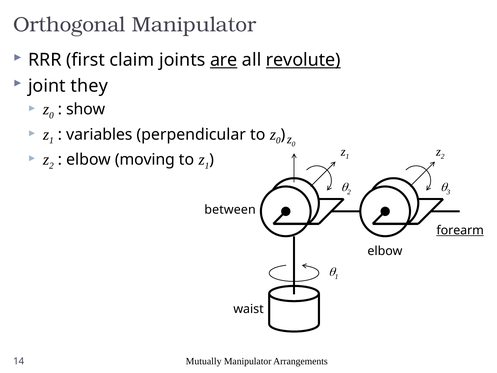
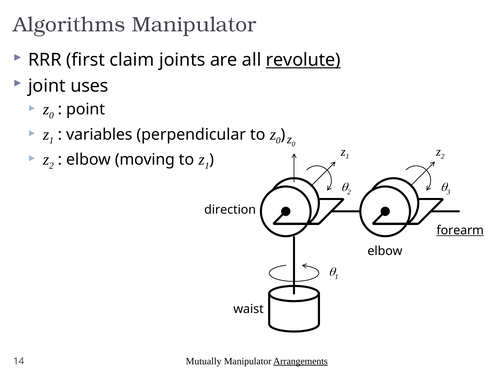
Orthogonal: Orthogonal -> Algorithms (69, 25)
are underline: present -> none (224, 60)
they: they -> uses (89, 86)
show: show -> point (86, 109)
between: between -> direction (230, 210)
Arrangements underline: none -> present (300, 361)
